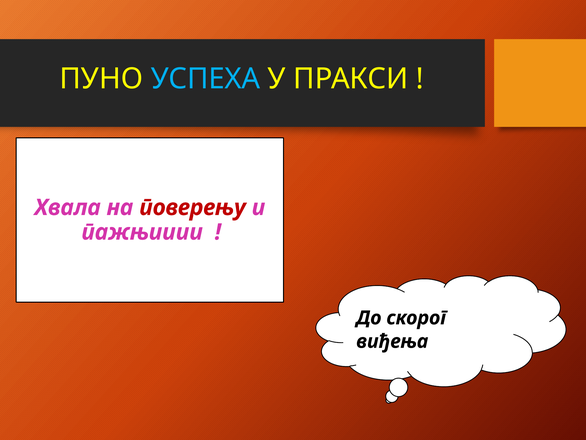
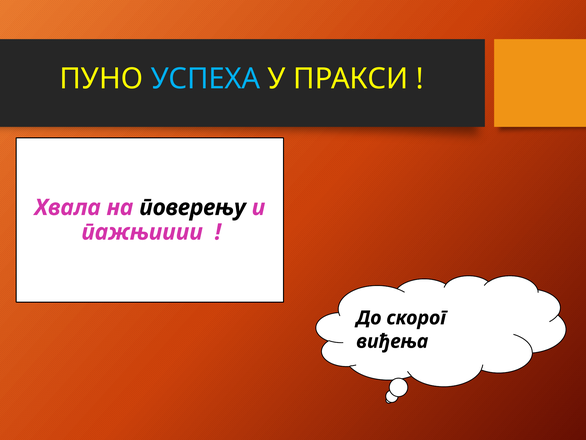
поверењу colour: red -> black (193, 207)
